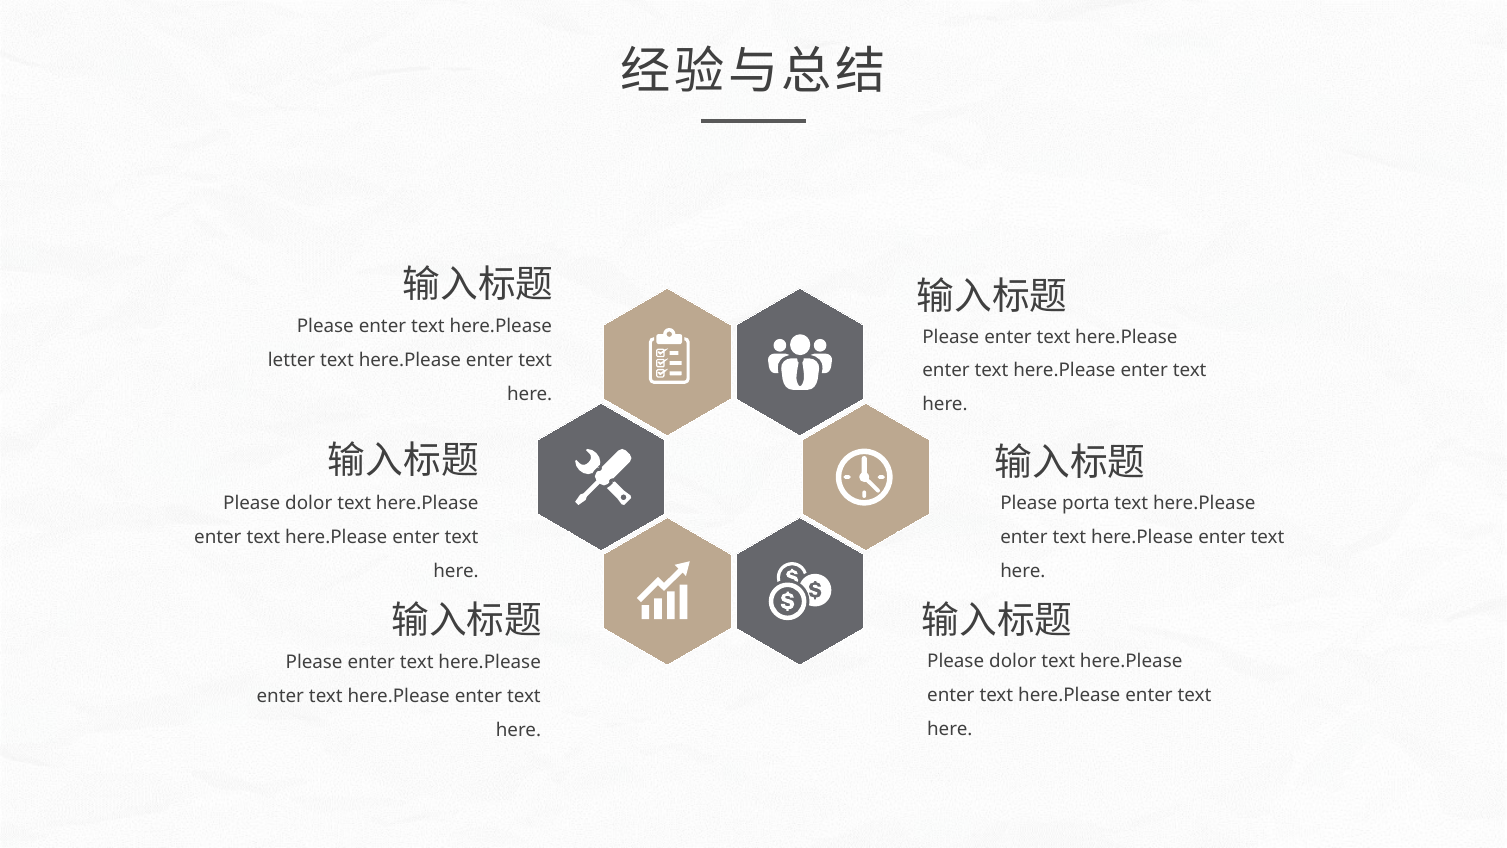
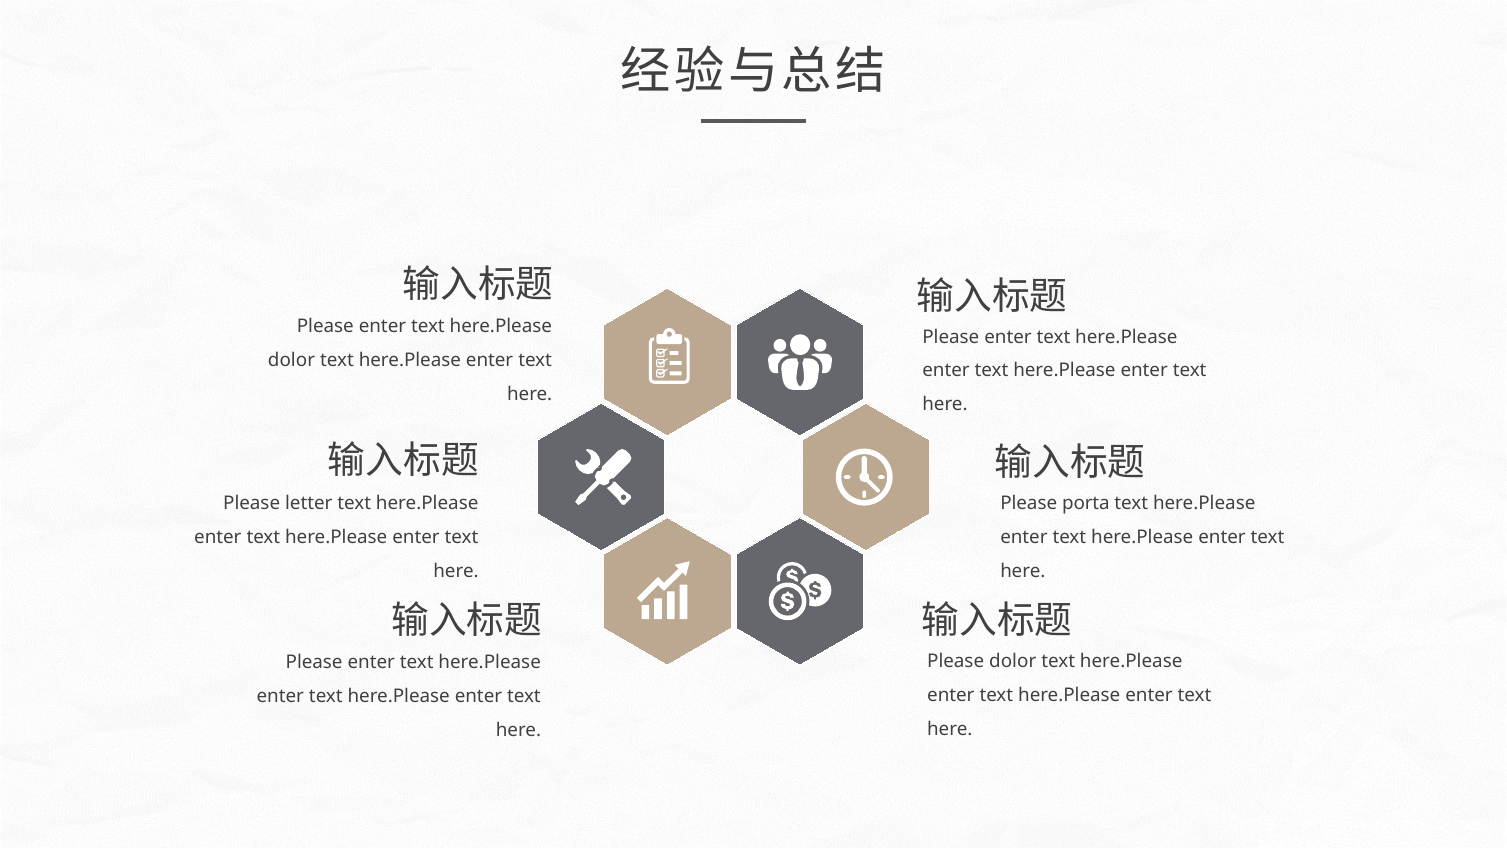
letter: letter -> dolor (291, 360)
dolor: dolor -> letter (309, 503)
